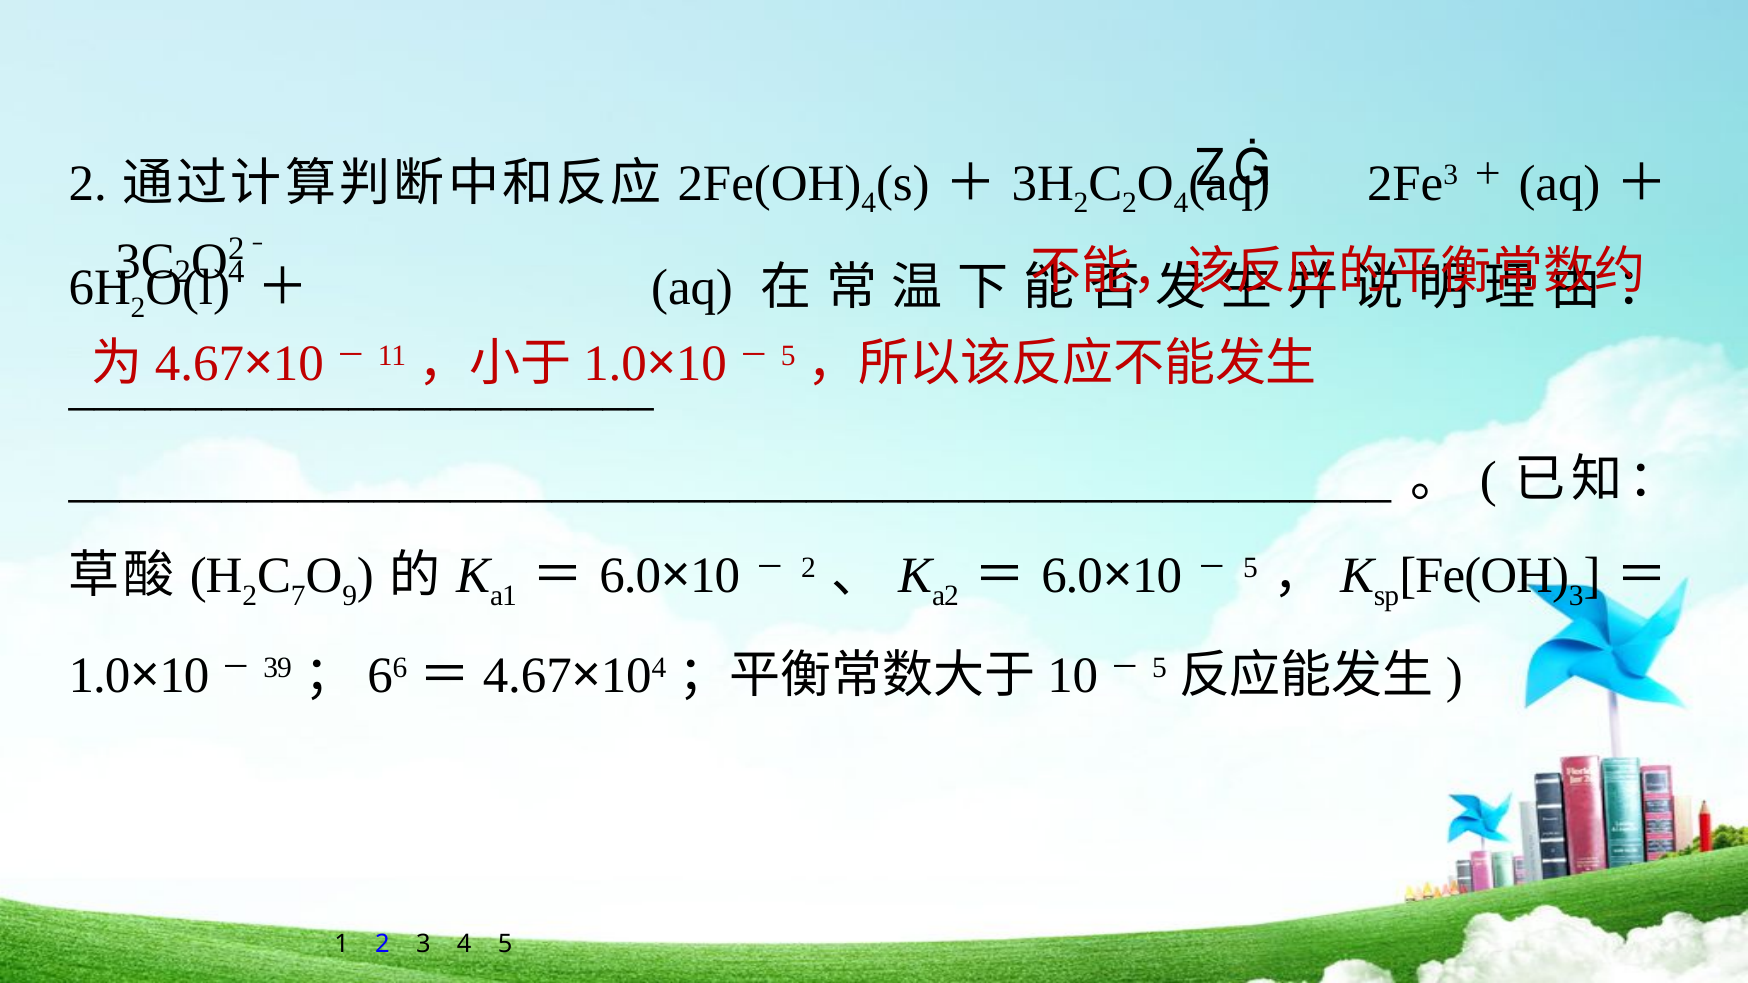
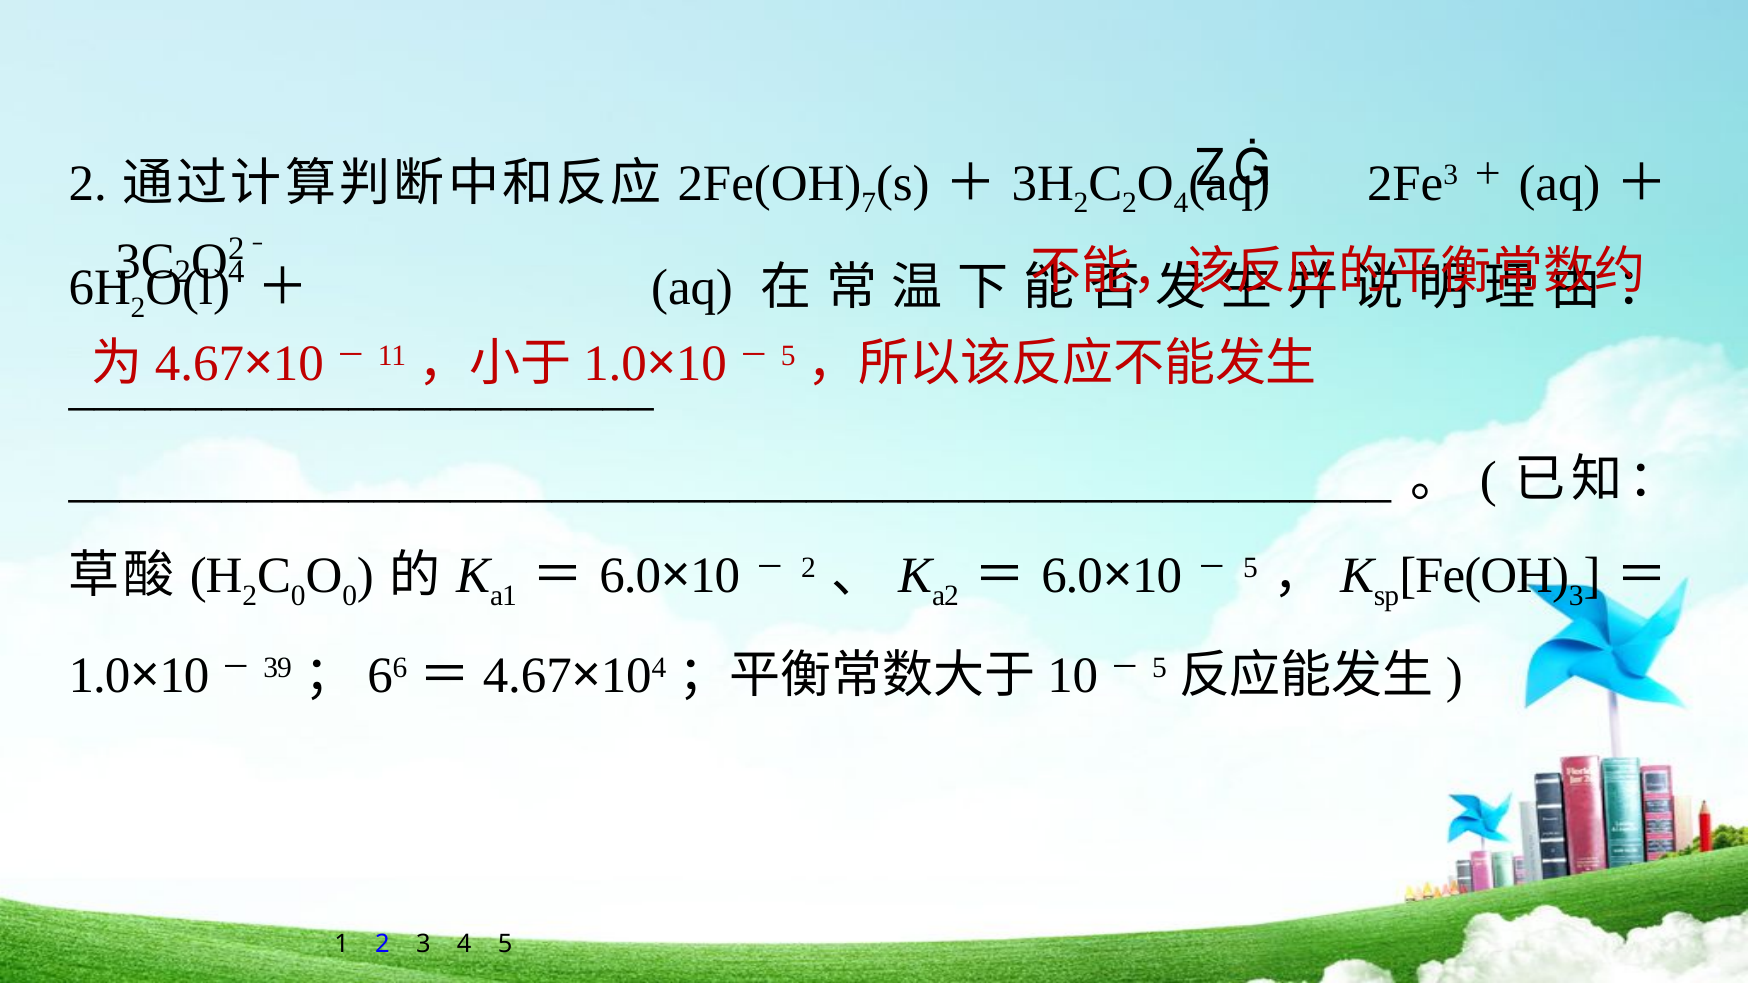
4: 4 -> 7 (869, 203)
7: 7 -> 0 (298, 596)
9: 9 -> 0 (350, 596)
